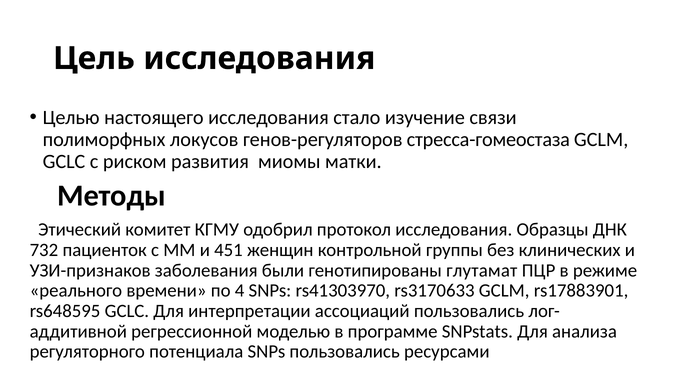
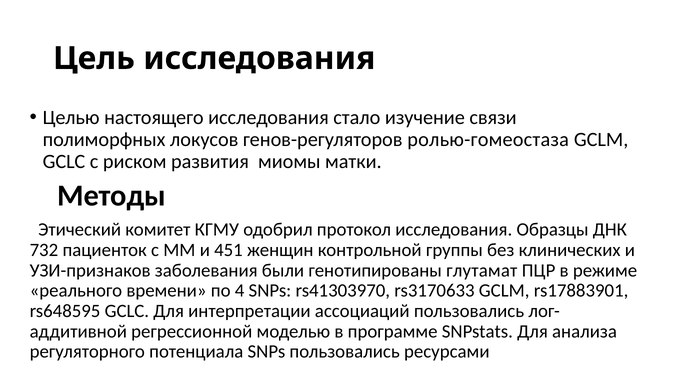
стресса-гомеостаза: стресса-гомеостаза -> ролью-гомеостаза (488, 139)
